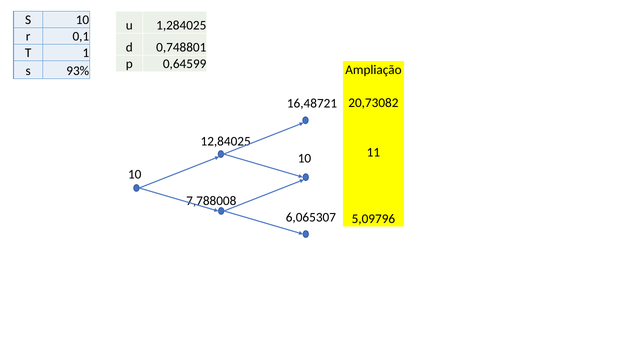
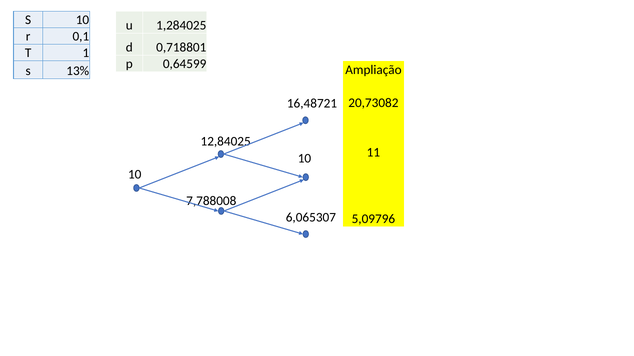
0,748801: 0,748801 -> 0,718801 (181, 47)
93%: 93% -> 13% (78, 71)
